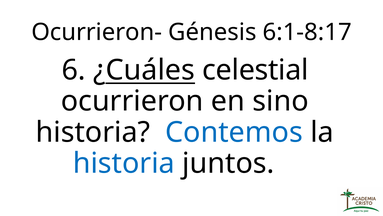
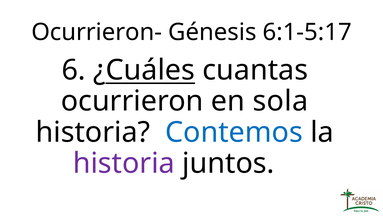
6:1-8:17: 6:1-8:17 -> 6:1-5:17 (307, 32)
celestial: celestial -> cuantas (255, 70)
sino: sino -> sola (280, 101)
historia colour: blue -> purple (124, 163)
